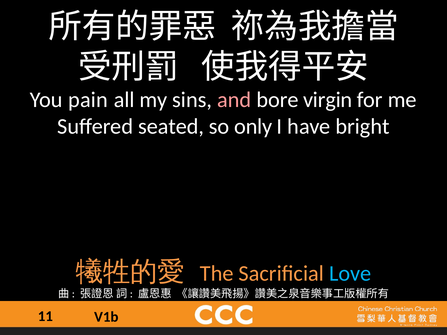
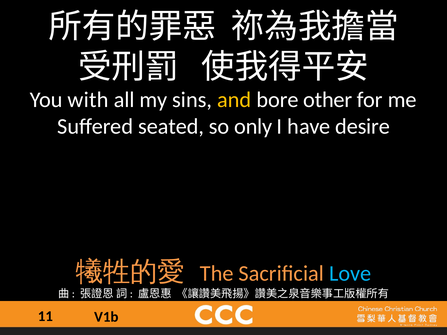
pain: pain -> with (88, 100)
and colour: pink -> yellow (234, 100)
virgin: virgin -> other (328, 100)
bright: bright -> desire (363, 127)
